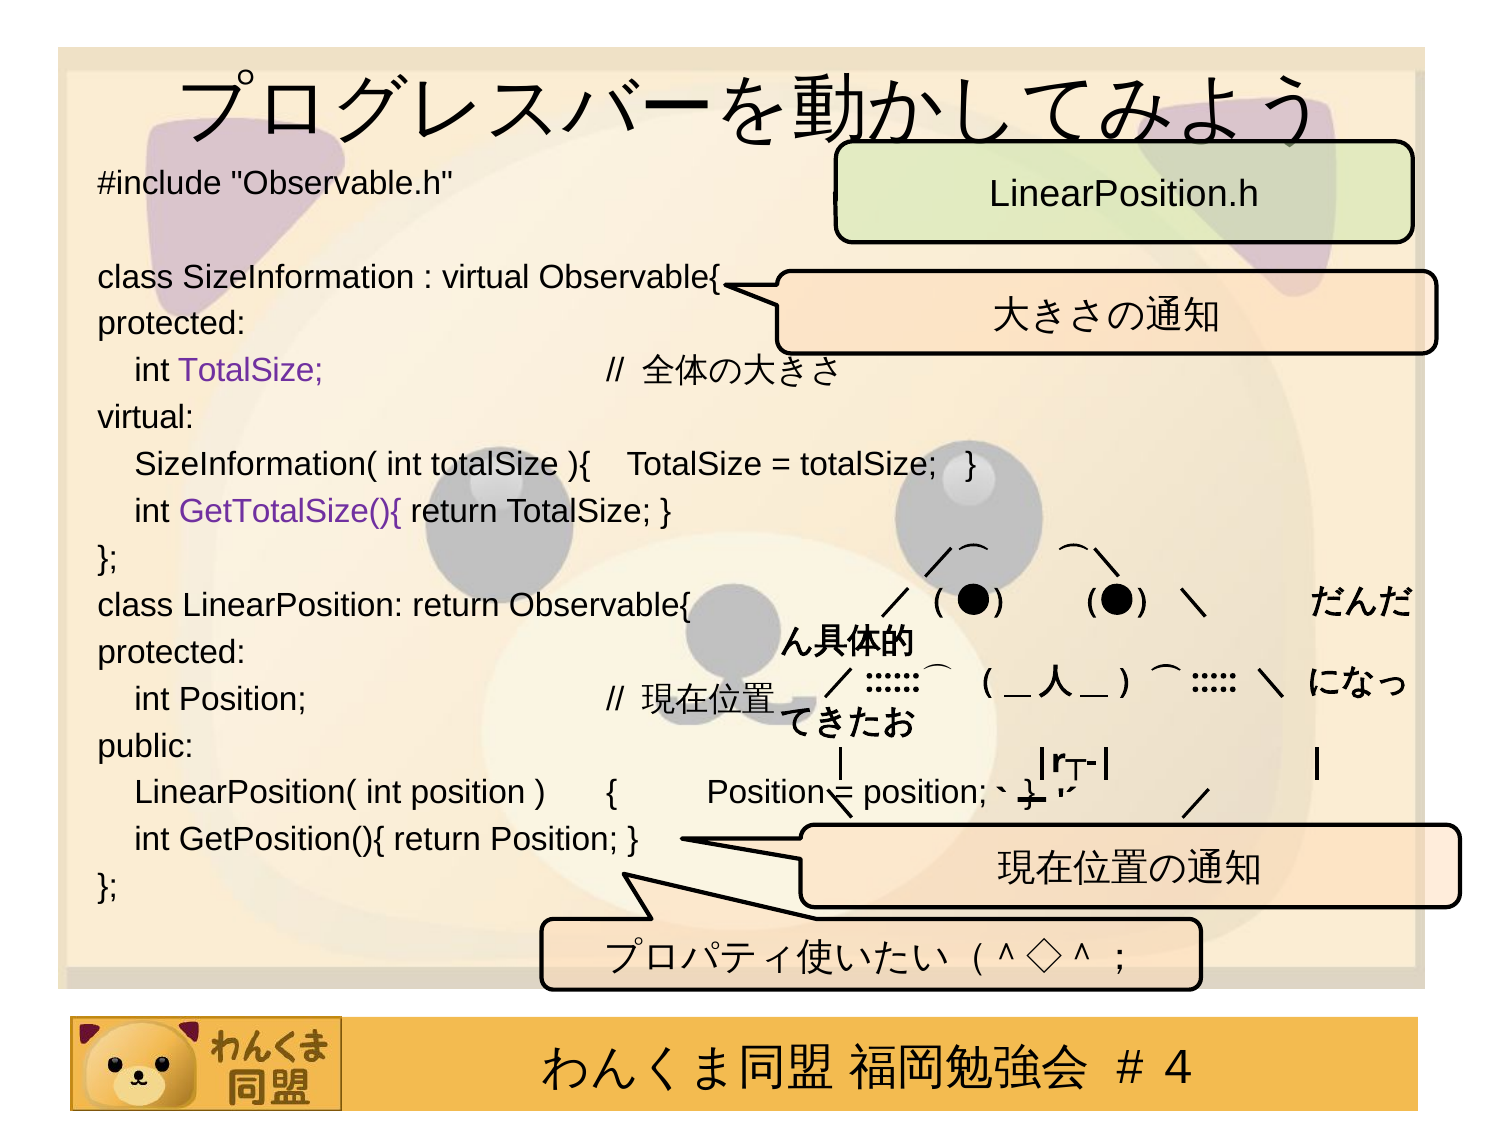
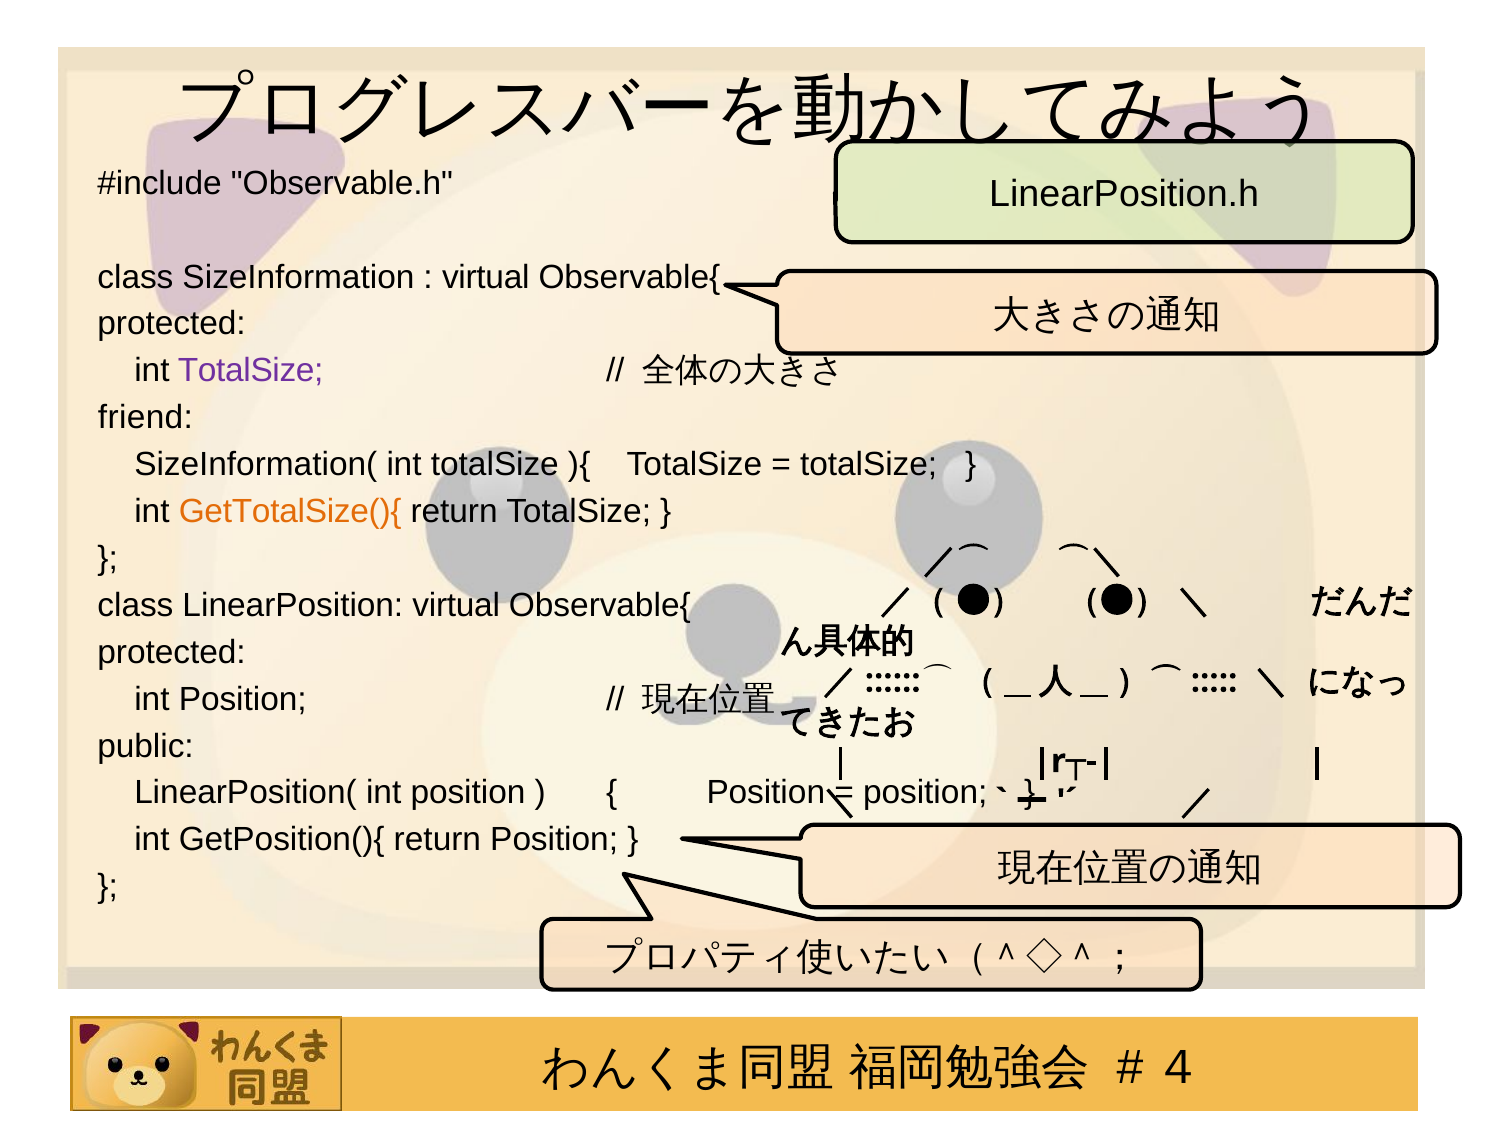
virtual: virtual -> friend (145, 417)
GetTotalSize(){ colour: purple -> orange (290, 511)
LinearPosition return: return -> virtual (456, 605)
